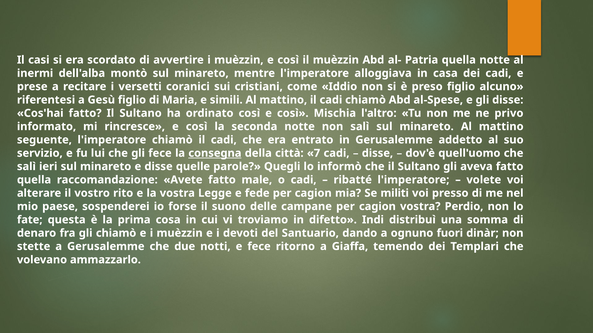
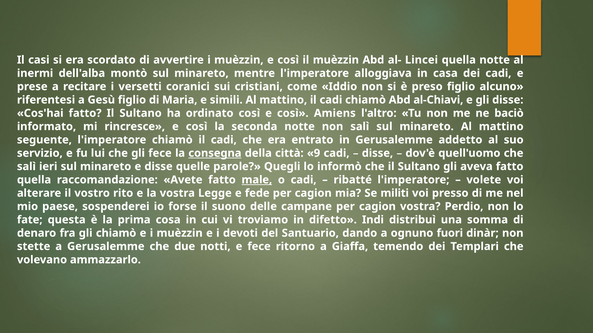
Patria: Patria -> Lincei (421, 60)
al-Spese: al-Spese -> al-Chiavi (438, 100)
Mischia: Mischia -> Amiens (335, 113)
privo: privo -> baciò (509, 113)
7: 7 -> 9 (314, 153)
male underline: none -> present (257, 180)
